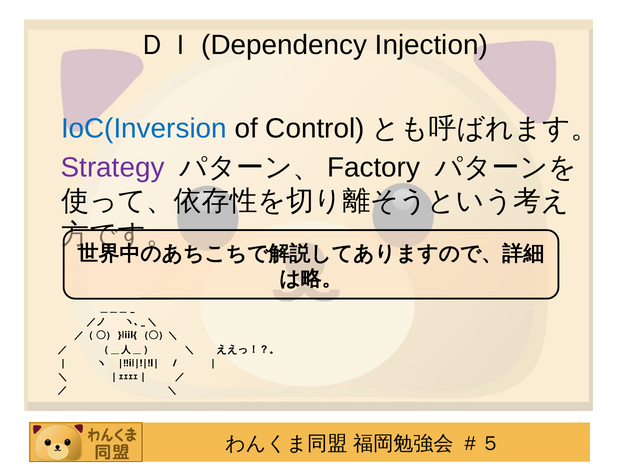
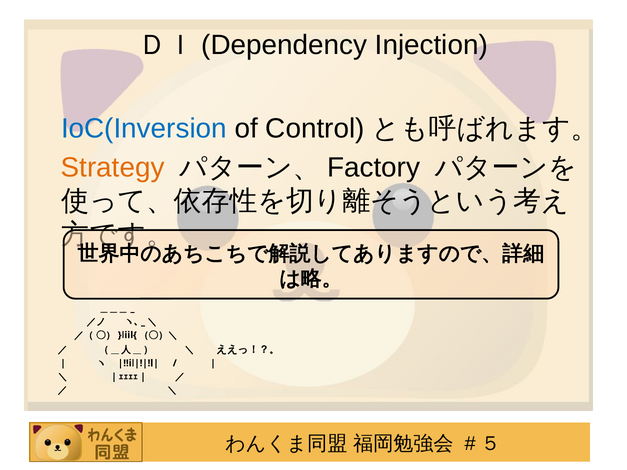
Strategy colour: purple -> orange (113, 168)
